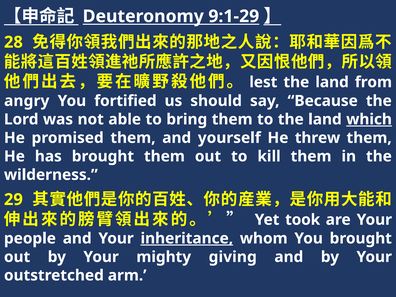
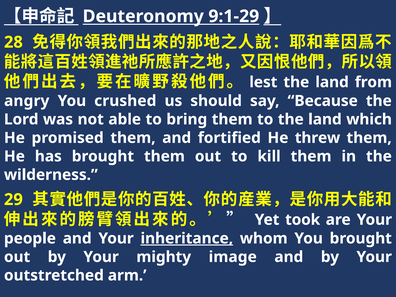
fortified: fortified -> crushed (125, 101)
which underline: present -> none (369, 119)
yourself: yourself -> fortified (229, 138)
giving: giving -> image (233, 257)
